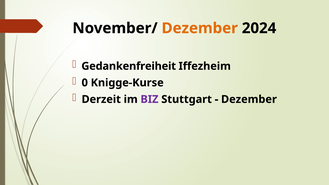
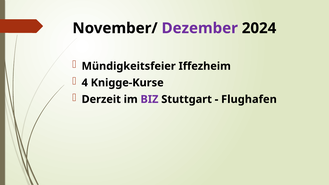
Dezember colour: orange -> purple (200, 28)
Gedankenfreiheit: Gedankenfreiheit -> Mündigkeitsfeier (129, 66)
0: 0 -> 4 (85, 83)
Dezember: Dezember -> Flughafen (249, 99)
